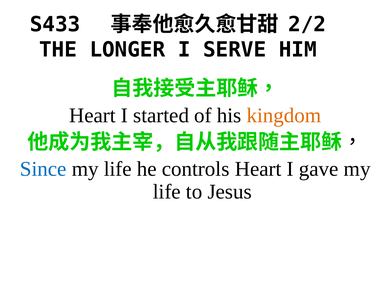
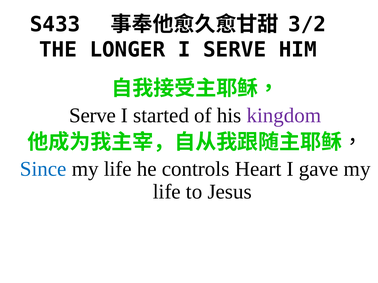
2/2: 2/2 -> 3/2 (307, 25)
Heart: Heart -> Serve (93, 116)
kingdom colour: orange -> purple (284, 116)
